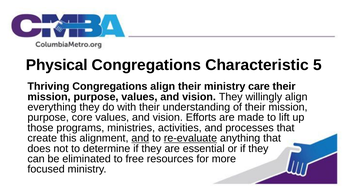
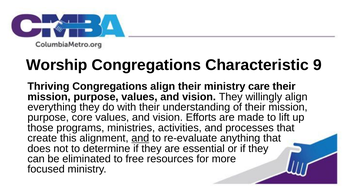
Physical: Physical -> Worship (57, 65)
5: 5 -> 9 (317, 65)
re-evaluate underline: present -> none (190, 138)
